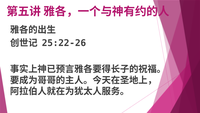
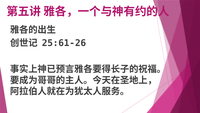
25:22-26: 25:22-26 -> 25:61-26 (64, 43)
